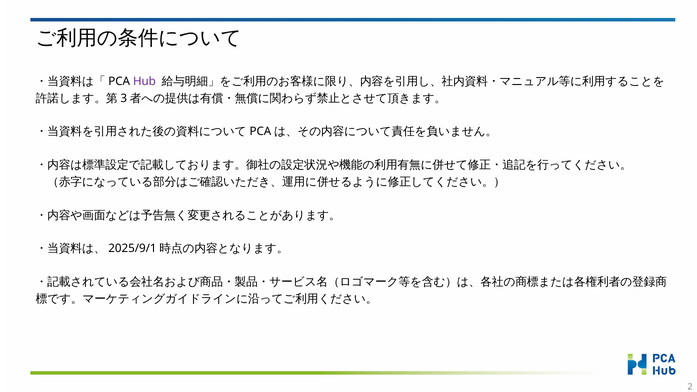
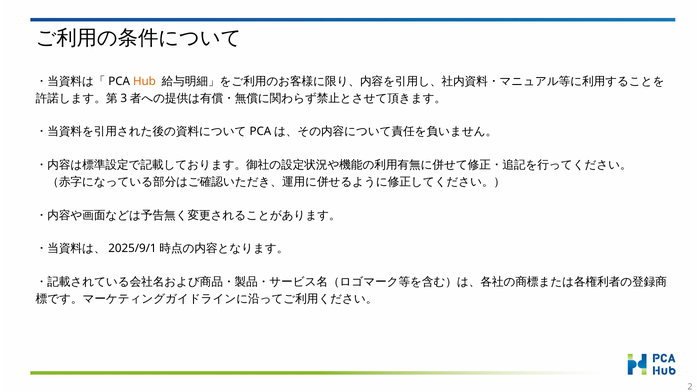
Hub colour: purple -> orange (144, 82)
